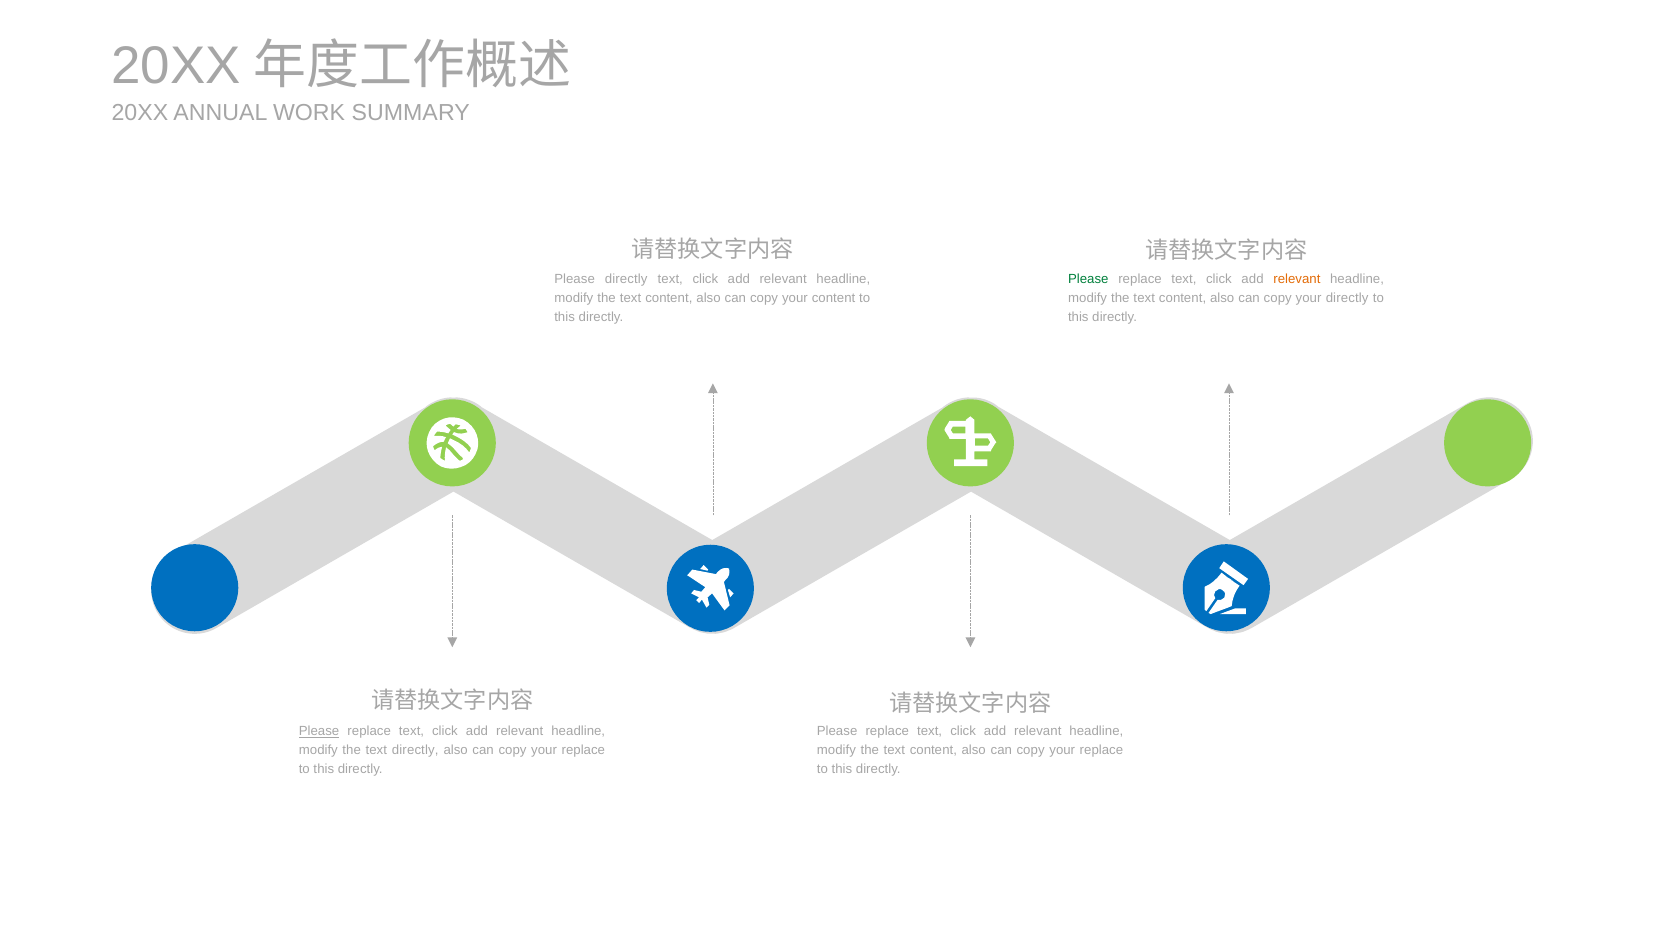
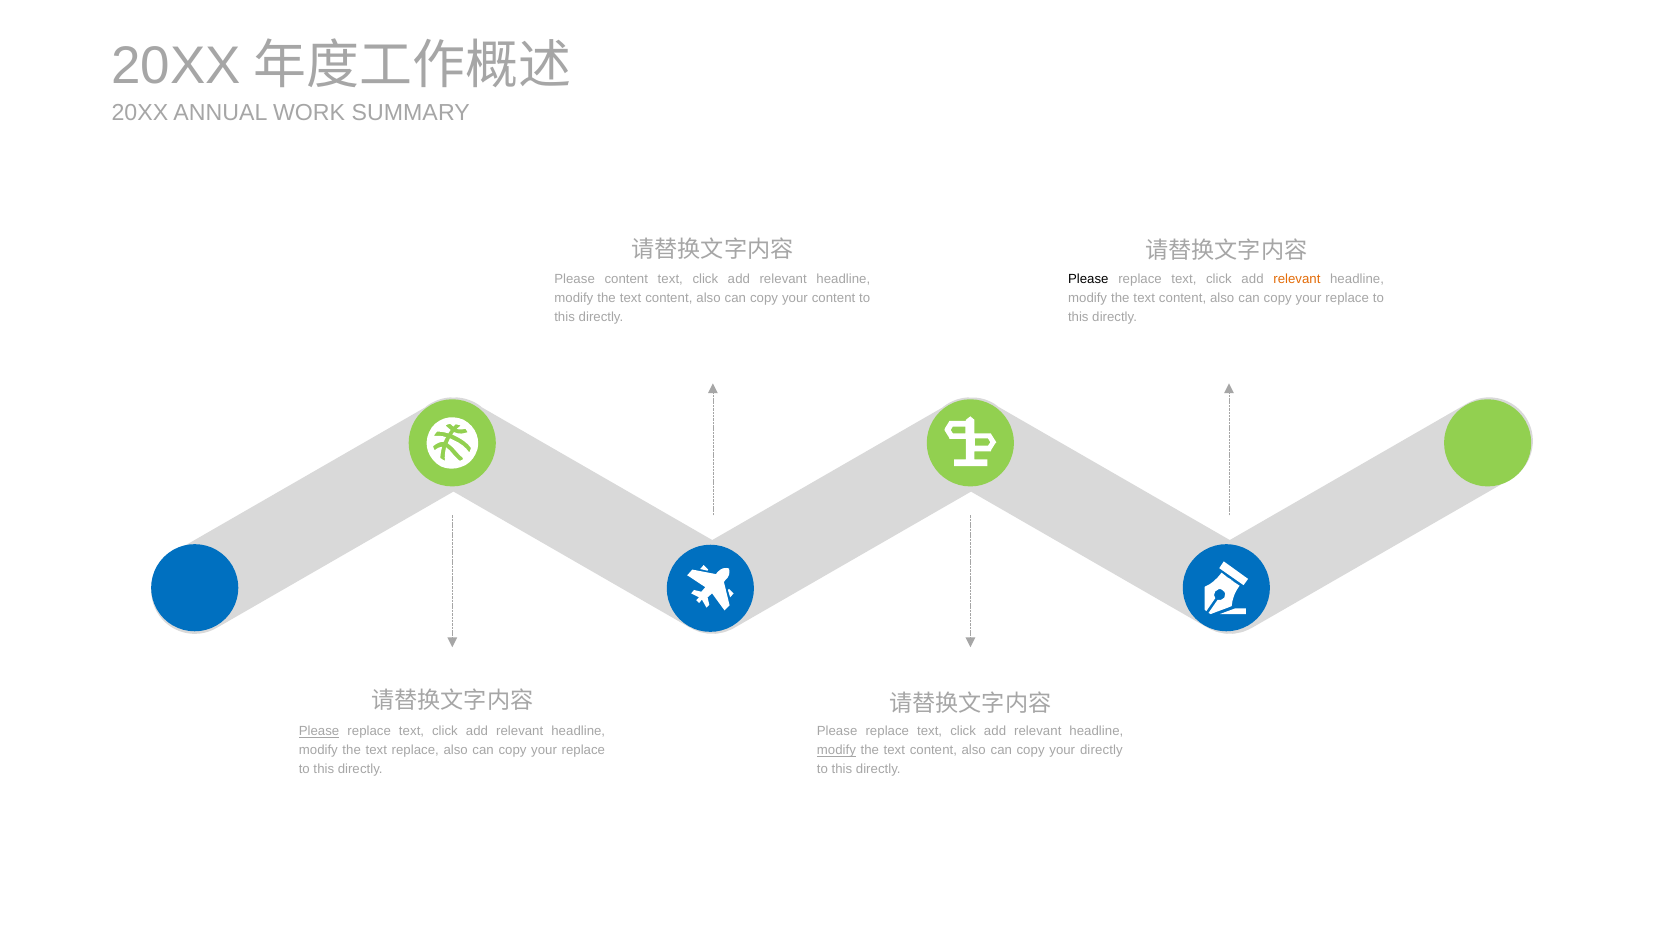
Please directly: directly -> content (626, 279)
Please colour: green -> black (1088, 279)
directly: directly -> replace (1347, 298)
text directly: directly -> replace (415, 750)
modify underline: none -> present (836, 750)
replace: replace -> directly (1101, 750)
